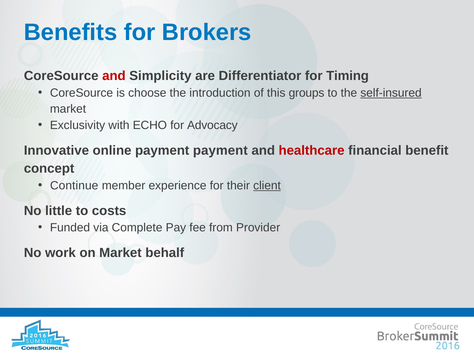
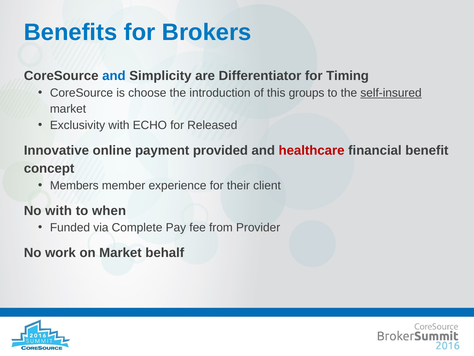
and colour: red -> blue (114, 76)
Advocacy: Advocacy -> Released (212, 125)
payment payment: payment -> provided (220, 150)
Continue: Continue -> Members (74, 185)
client underline: present -> none (267, 185)
No little: little -> with (59, 210)
costs: costs -> when (109, 210)
